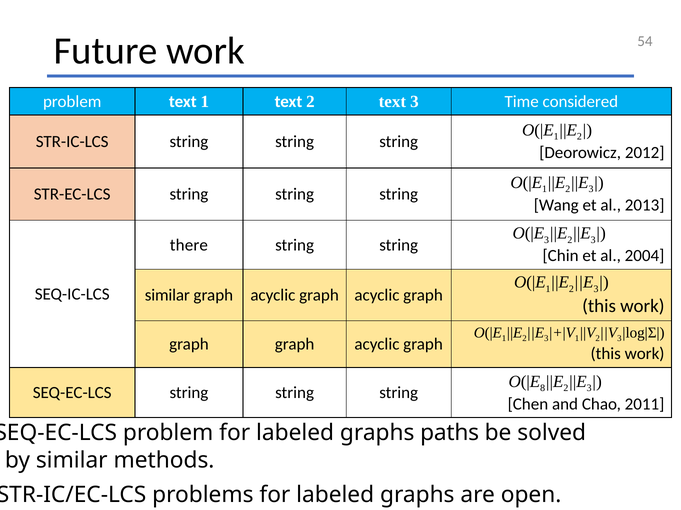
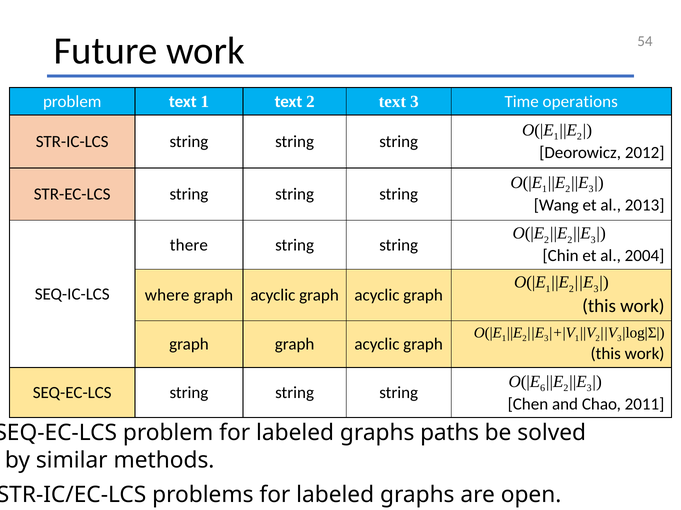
considered: considered -> operations (580, 102)
3: 3 -> 2 (547, 240)
similar: similar -> where (167, 296)
8: 8 -> 6 (543, 389)
